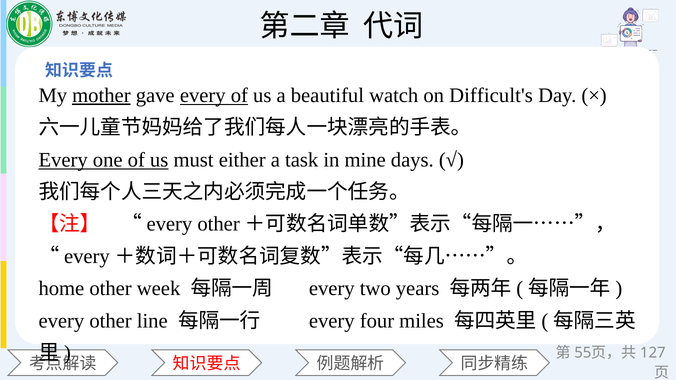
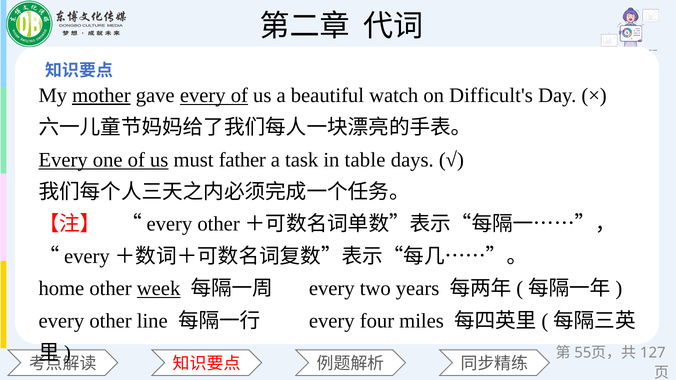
either: either -> father (242, 160)
mine: mine -> table (365, 160)
week underline: none -> present (159, 289)
